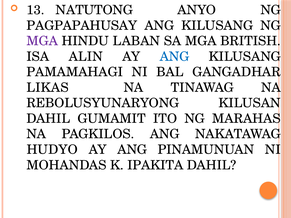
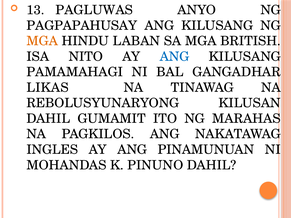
NATUTONG: NATUTONG -> PAGLUWAS (94, 10)
MGA colour: purple -> orange (42, 41)
ALIN: ALIN -> NITO (86, 57)
HUDYO: HUDYO -> INGLES (52, 150)
IPAKITA: IPAKITA -> PINUNO (155, 165)
